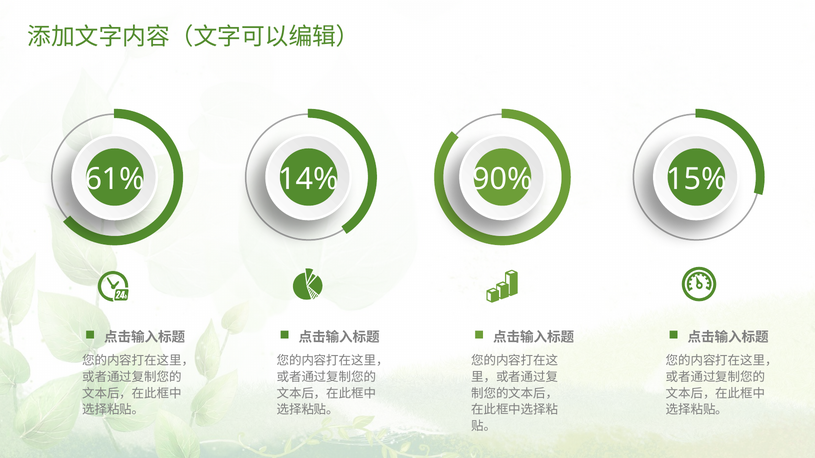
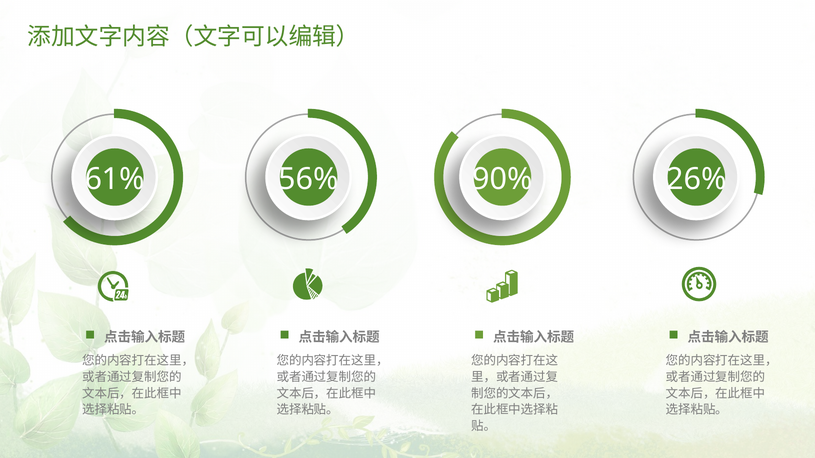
14%: 14% -> 56% (309, 179)
15%: 15% -> 26% (696, 179)
